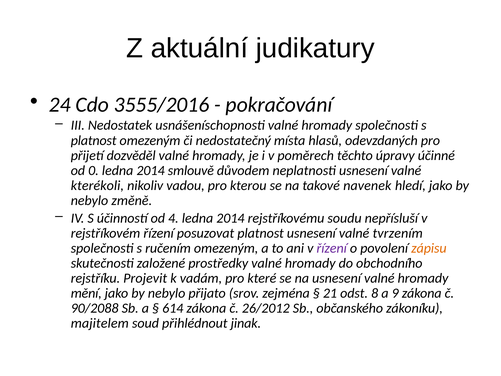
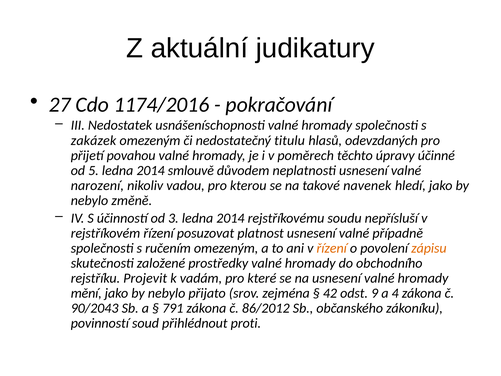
24: 24 -> 27 (60, 105)
3555/2016: 3555/2016 -> 1174/2016 (162, 105)
platnost: platnost -> zakázek (94, 140)
místa: místa -> titulu (290, 140)
dozvěděl: dozvěděl -> povahou (131, 155)
0: 0 -> 5 (93, 170)
kterékoli: kterékoli -> narození (97, 185)
4: 4 -> 3 (173, 218)
tvrzením: tvrzením -> případně (398, 233)
řízení colour: purple -> orange (332, 248)
21: 21 -> 42 (330, 293)
8: 8 -> 9 (375, 293)
9: 9 -> 4 (395, 293)
90/2088: 90/2088 -> 90/2043 (95, 308)
614: 614 -> 791 (173, 308)
26/2012: 26/2012 -> 86/2012 (266, 308)
majitelem: majitelem -> povinností (100, 323)
jinak: jinak -> proti (246, 323)
